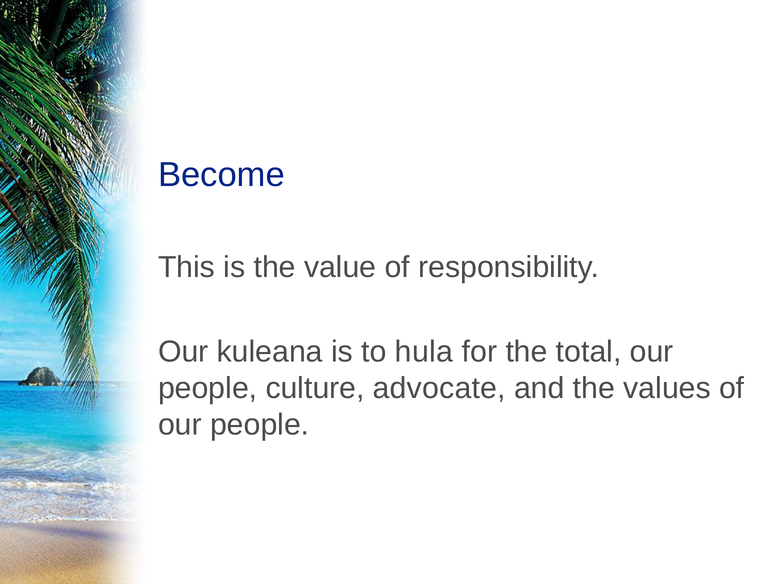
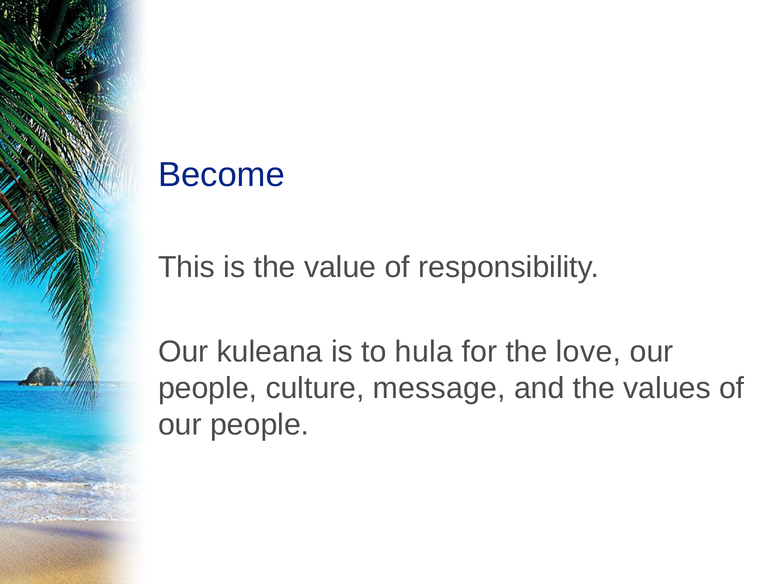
total: total -> love (589, 352)
advocate: advocate -> message (439, 389)
